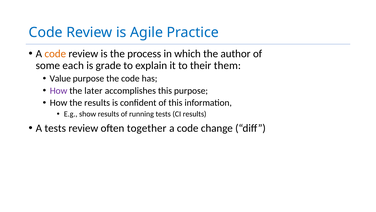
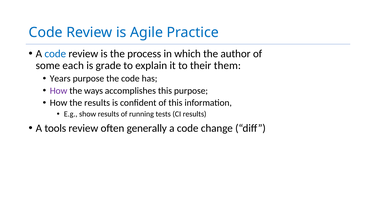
code colour: orange -> blue (55, 54)
Value: Value -> Years (60, 78)
later: later -> ways (94, 90)
A tests: tests -> tools (55, 128)
together: together -> generally (147, 128)
